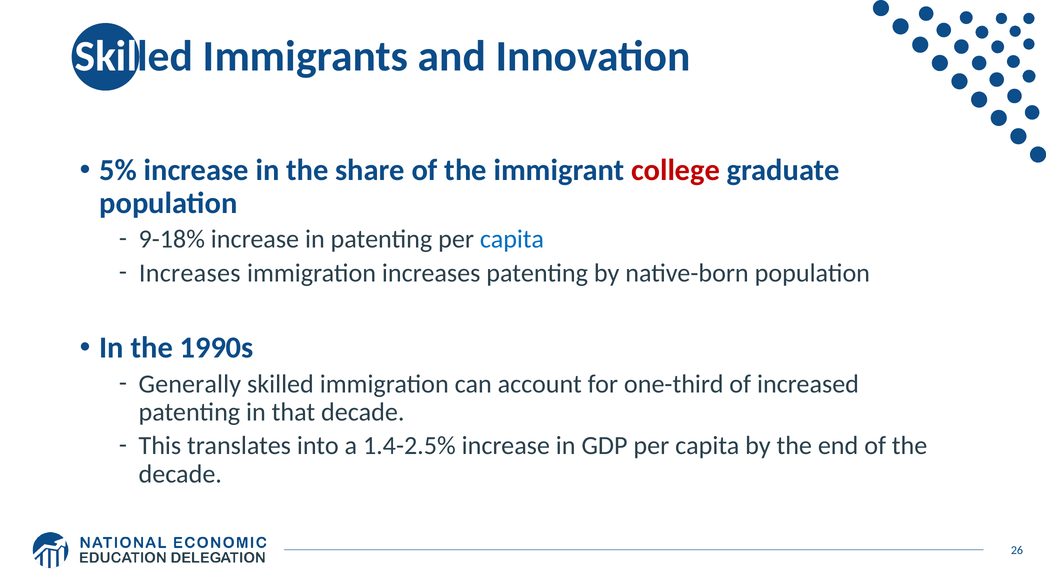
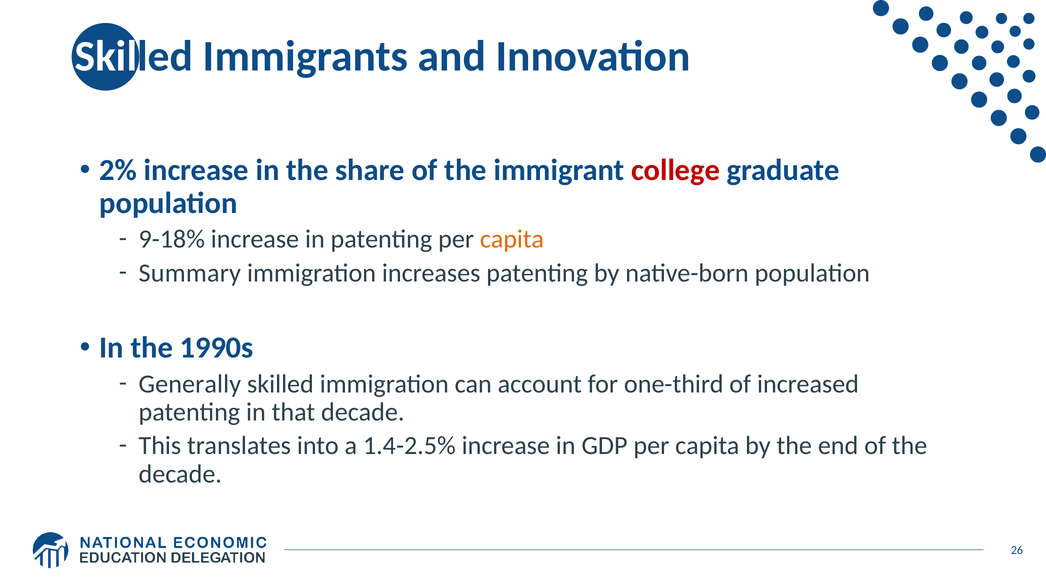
5%: 5% -> 2% (118, 170)
capita colour: blue -> orange (512, 239)
Increases: Increases -> Summary (190, 273)
